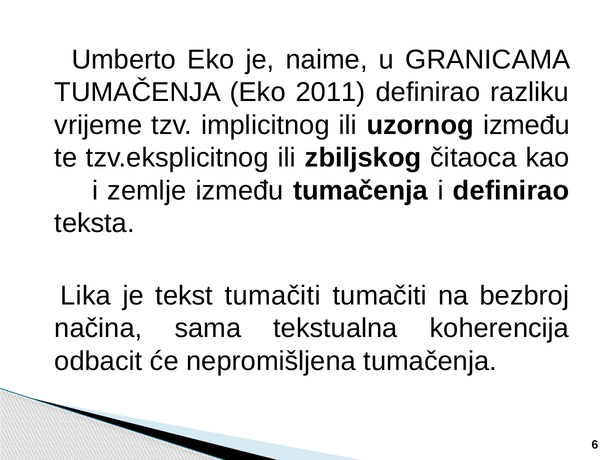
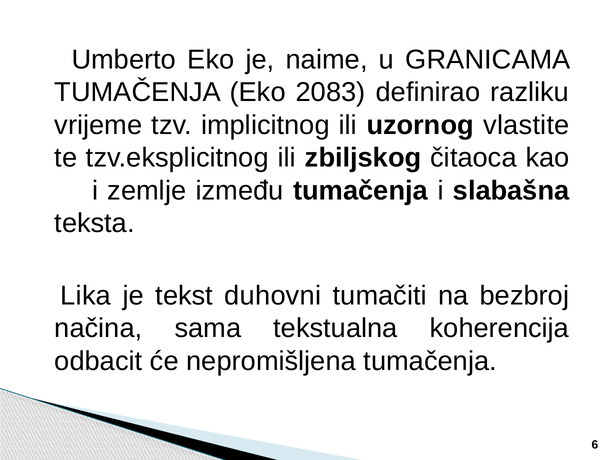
2011: 2011 -> 2083 (331, 92)
uzornog između: između -> vlastite (526, 125)
i definirao: definirao -> slabašna (511, 190)
tekst tumačiti: tumačiti -> duhovni (273, 295)
